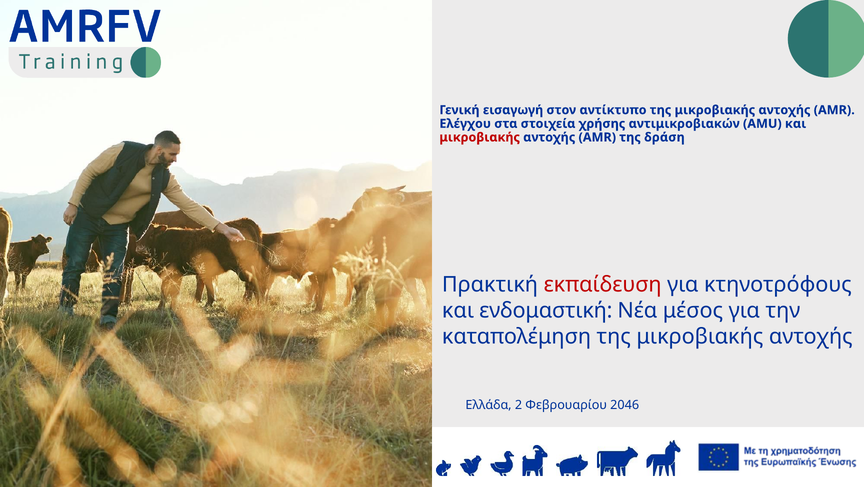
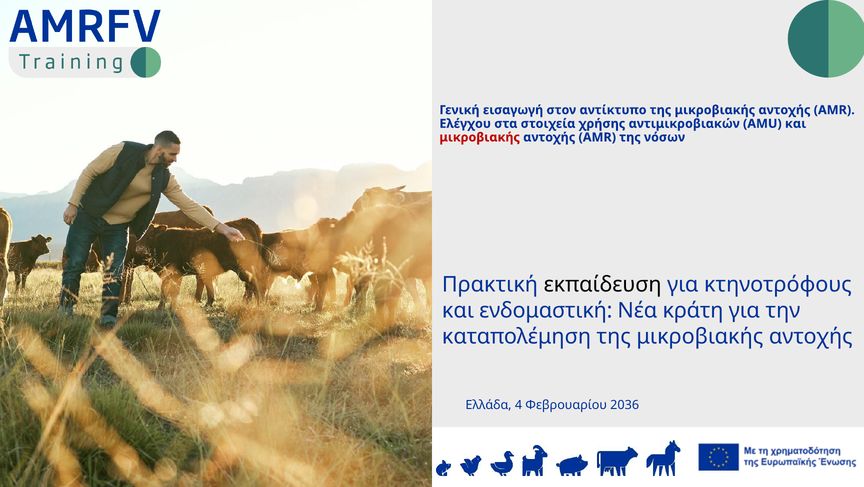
δράση: δράση -> νόσων (665, 137)
εκπαίδευση colour: red -> black (603, 285)
μέσος: μέσος -> κράτη (693, 311)
2: 2 -> 4 (519, 405)
2046: 2046 -> 2036 (625, 405)
